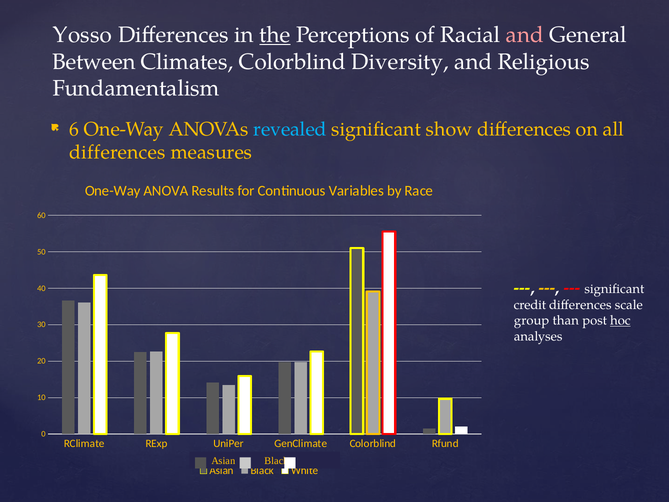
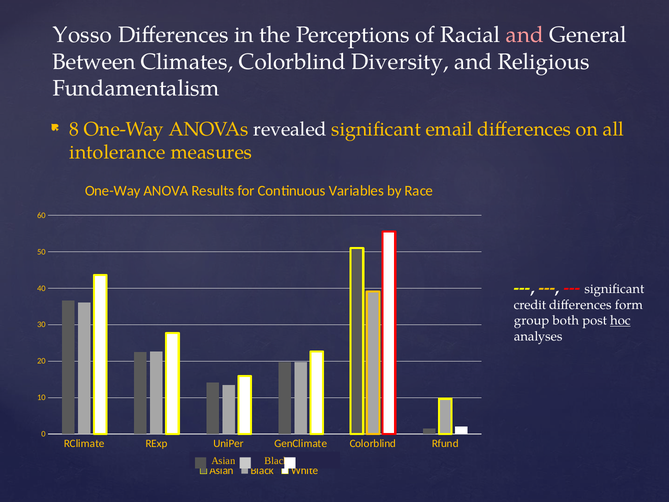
the underline: present -> none (275, 35)
6: 6 -> 8 (74, 129)
revealed colour: light blue -> white (290, 129)
show: show -> email (449, 129)
differences: differences -> intolerance (117, 152)
scale: scale -> form (629, 305)
than: than -> both (566, 321)
